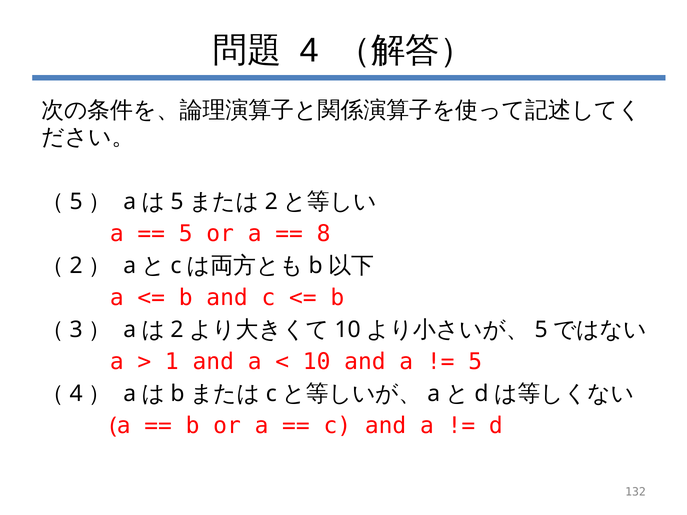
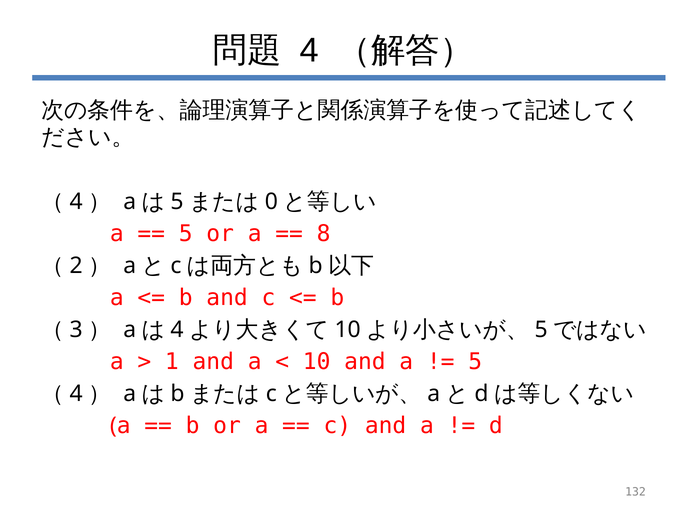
5: 5 -> 4 (76, 202)
2: 2 -> 0 (271, 202)
2: 2 -> 4 (177, 330)
